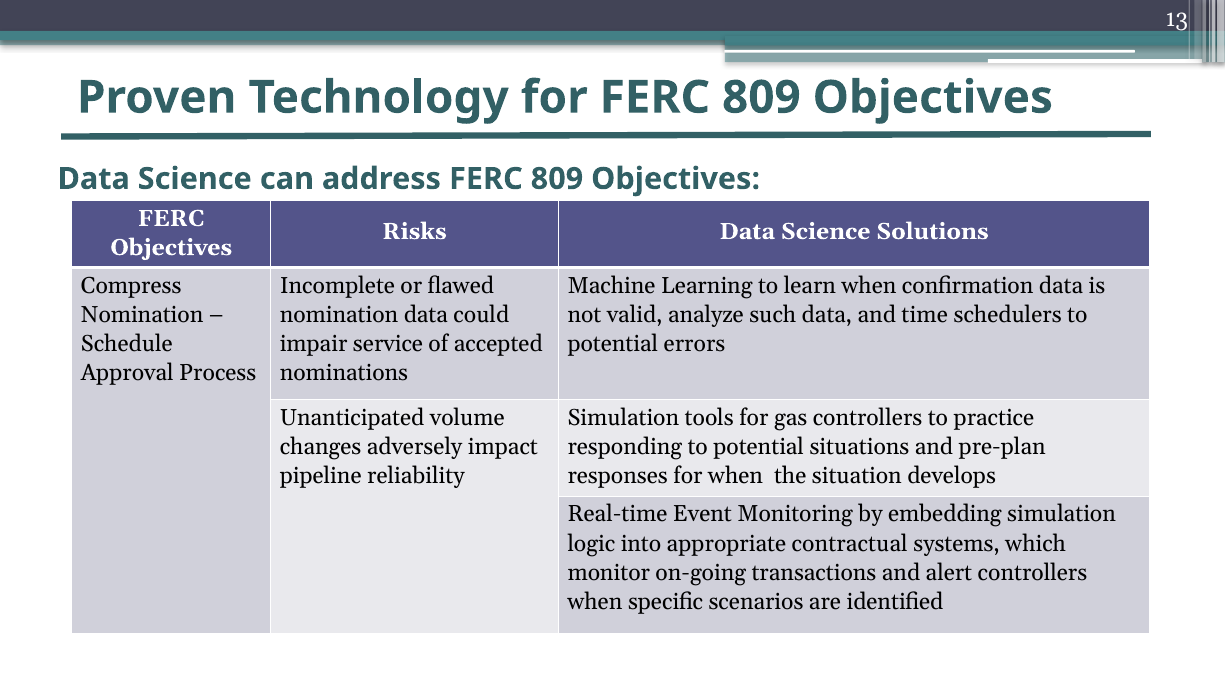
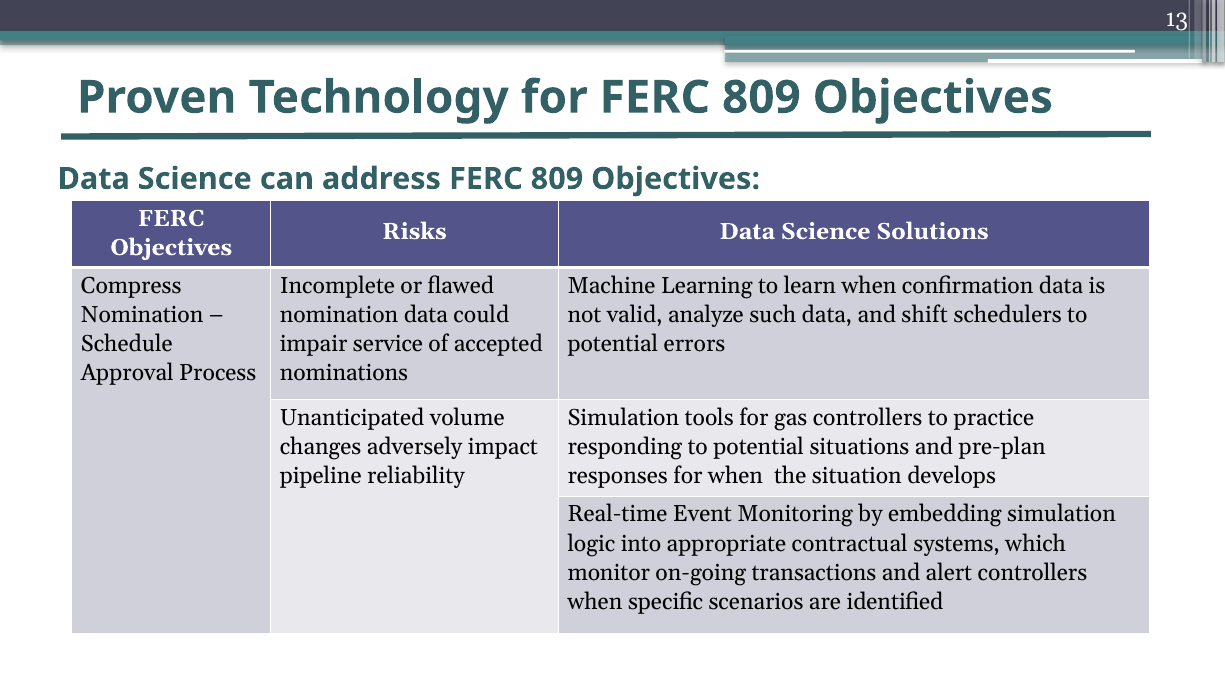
time: time -> shift (925, 315)
